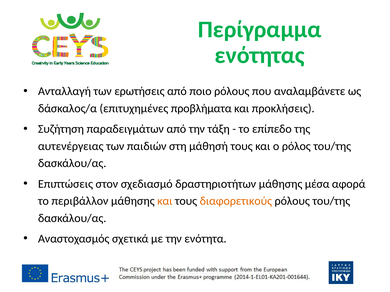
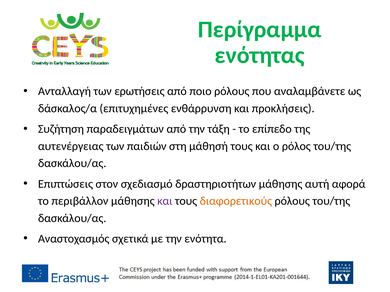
προβλήματα: προβλήματα -> ενθάρρυνση (201, 109)
μέσα: μέσα -> αυτή (317, 184)
και colour: orange -> purple (165, 201)
